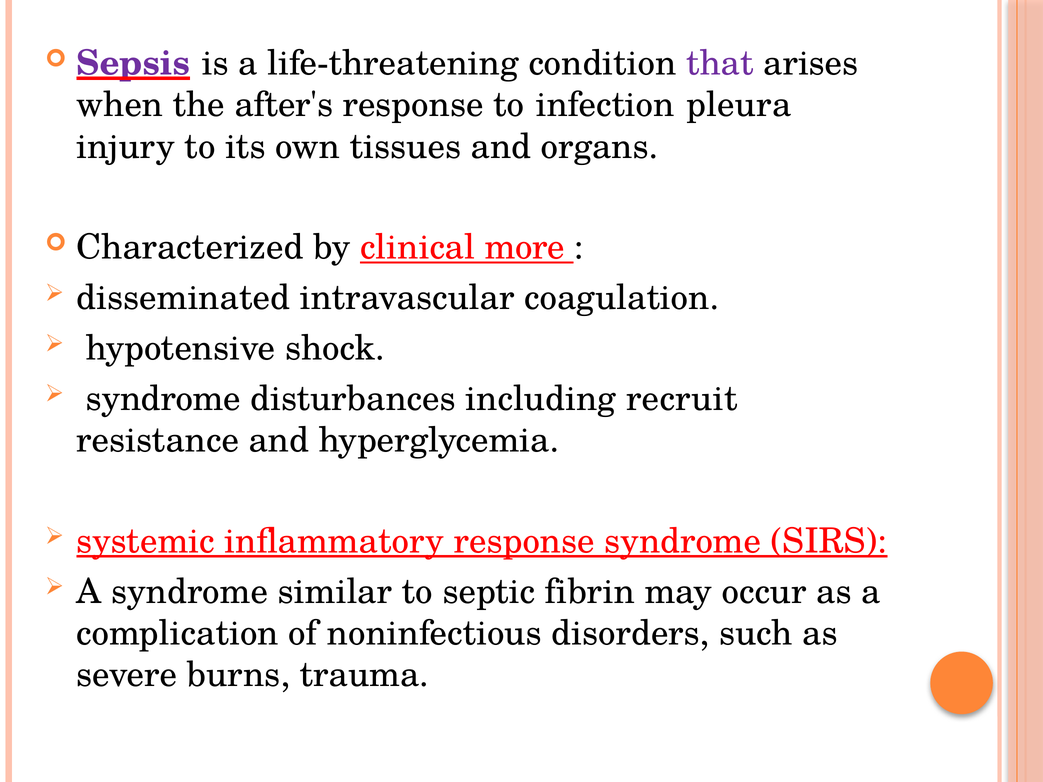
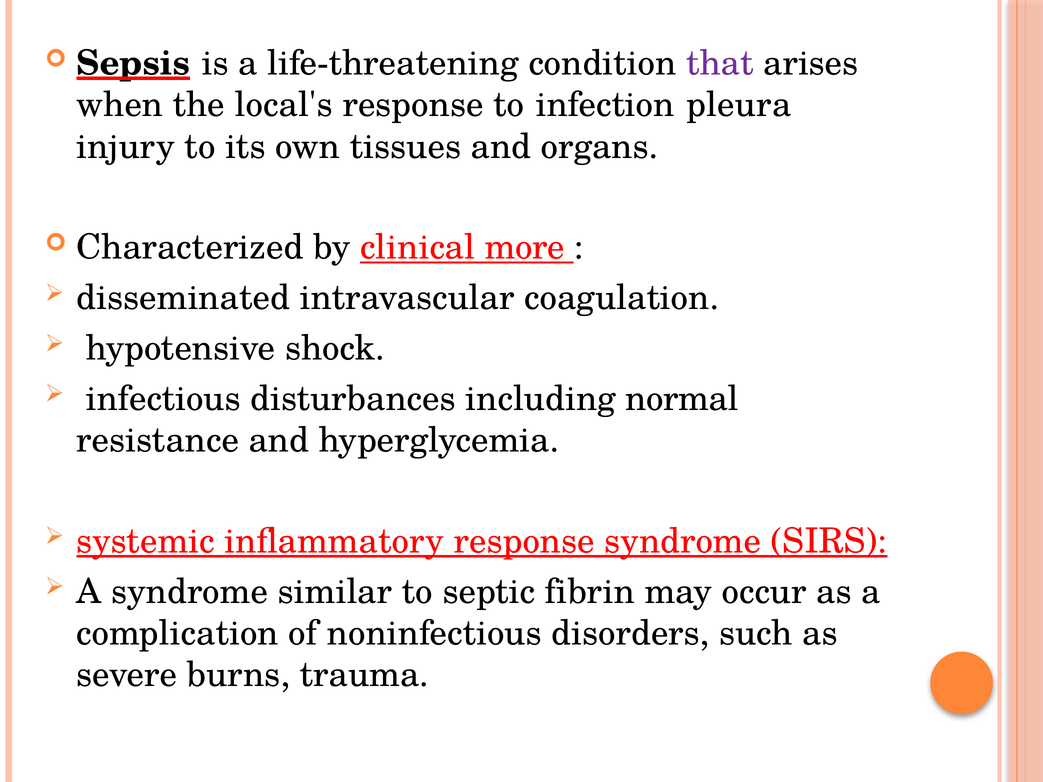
Sepsis colour: purple -> black (133, 63)
after's: after's -> local's (284, 105)
syndrome: syndrome -> infectious (163, 399)
recruit: recruit -> normal (682, 399)
